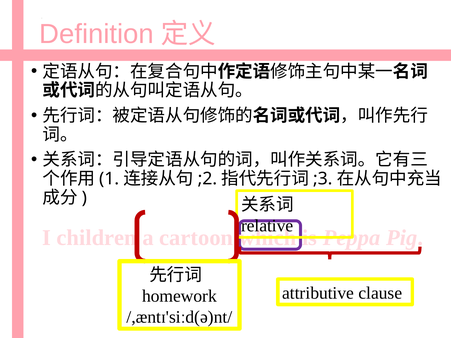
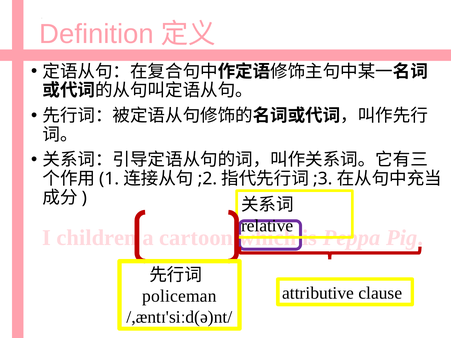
homework: homework -> policeman (179, 296)
